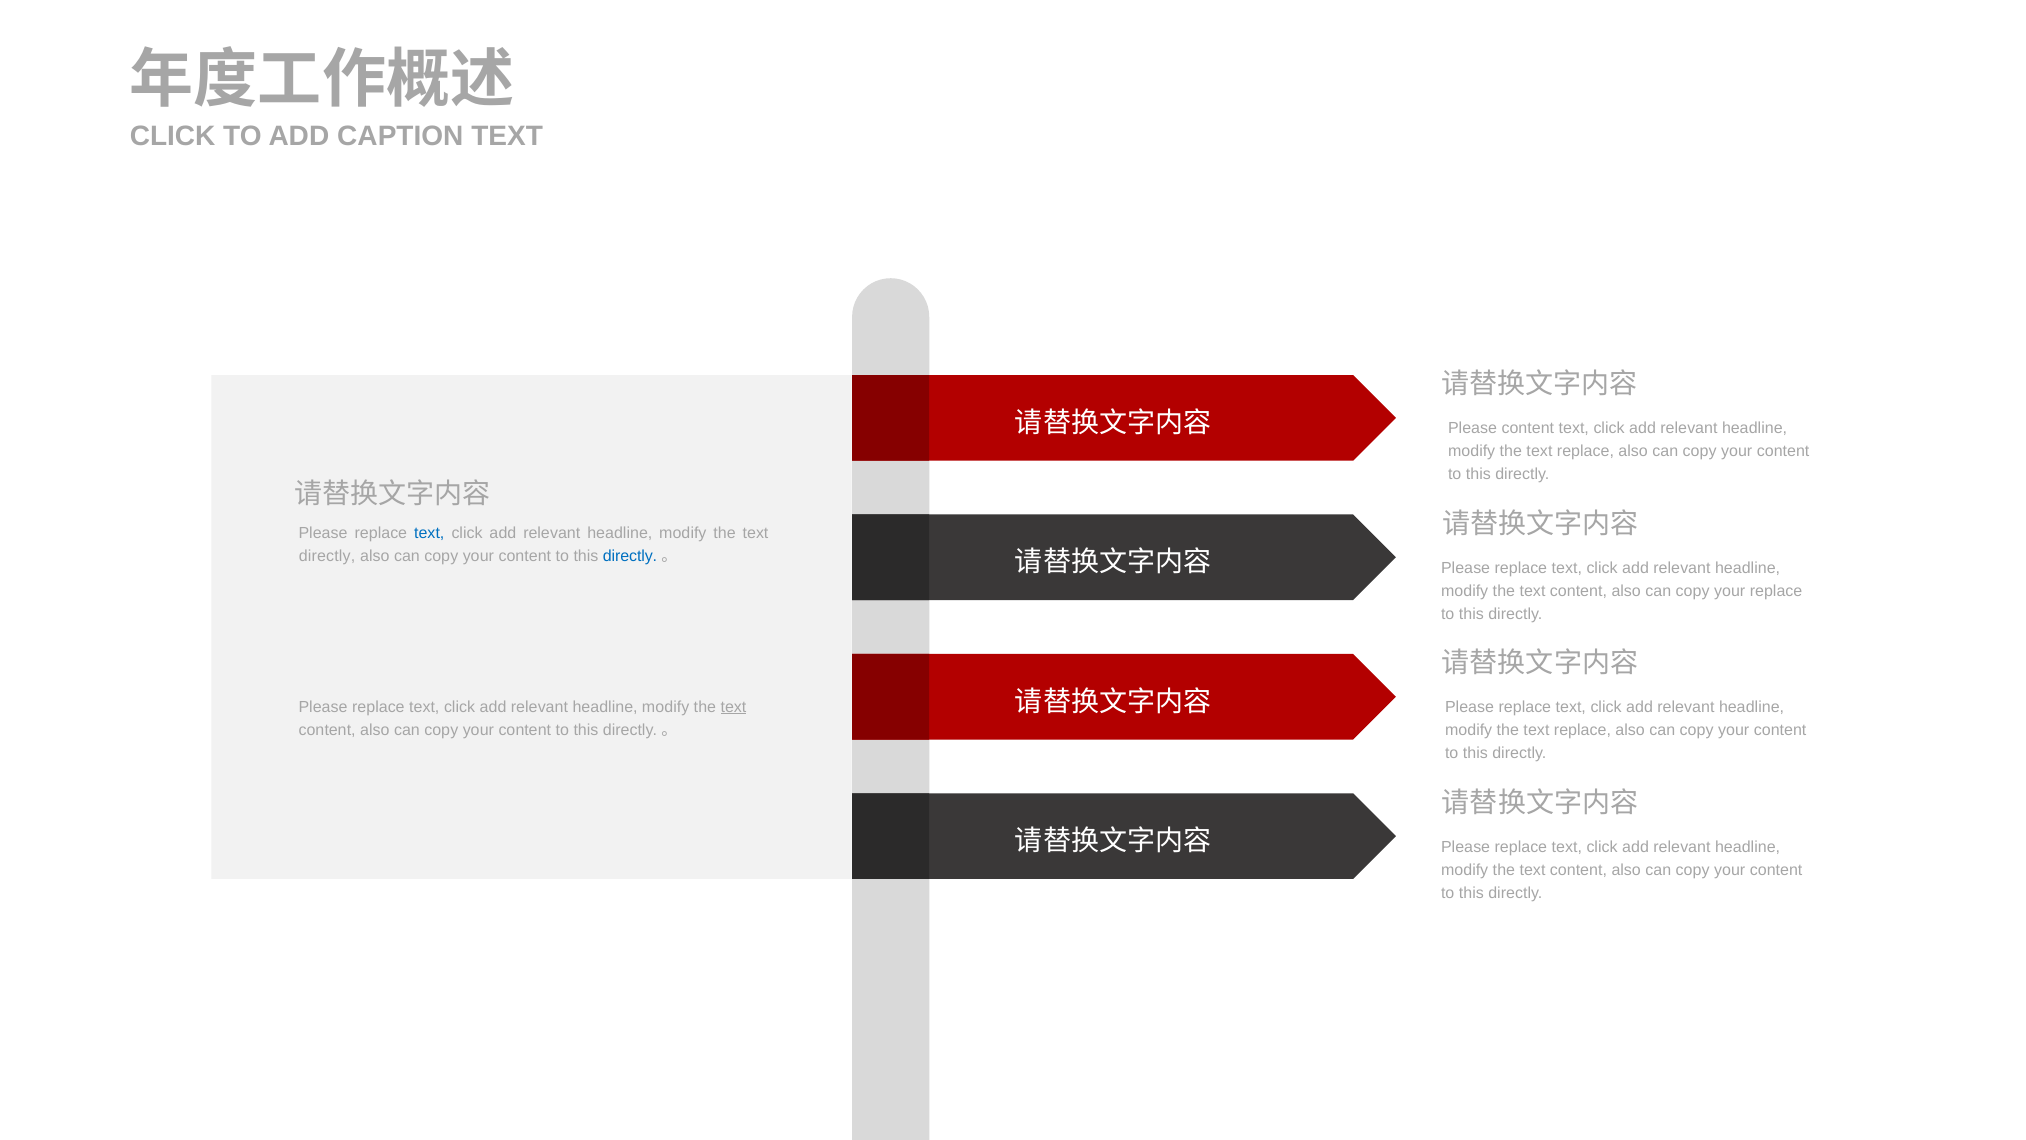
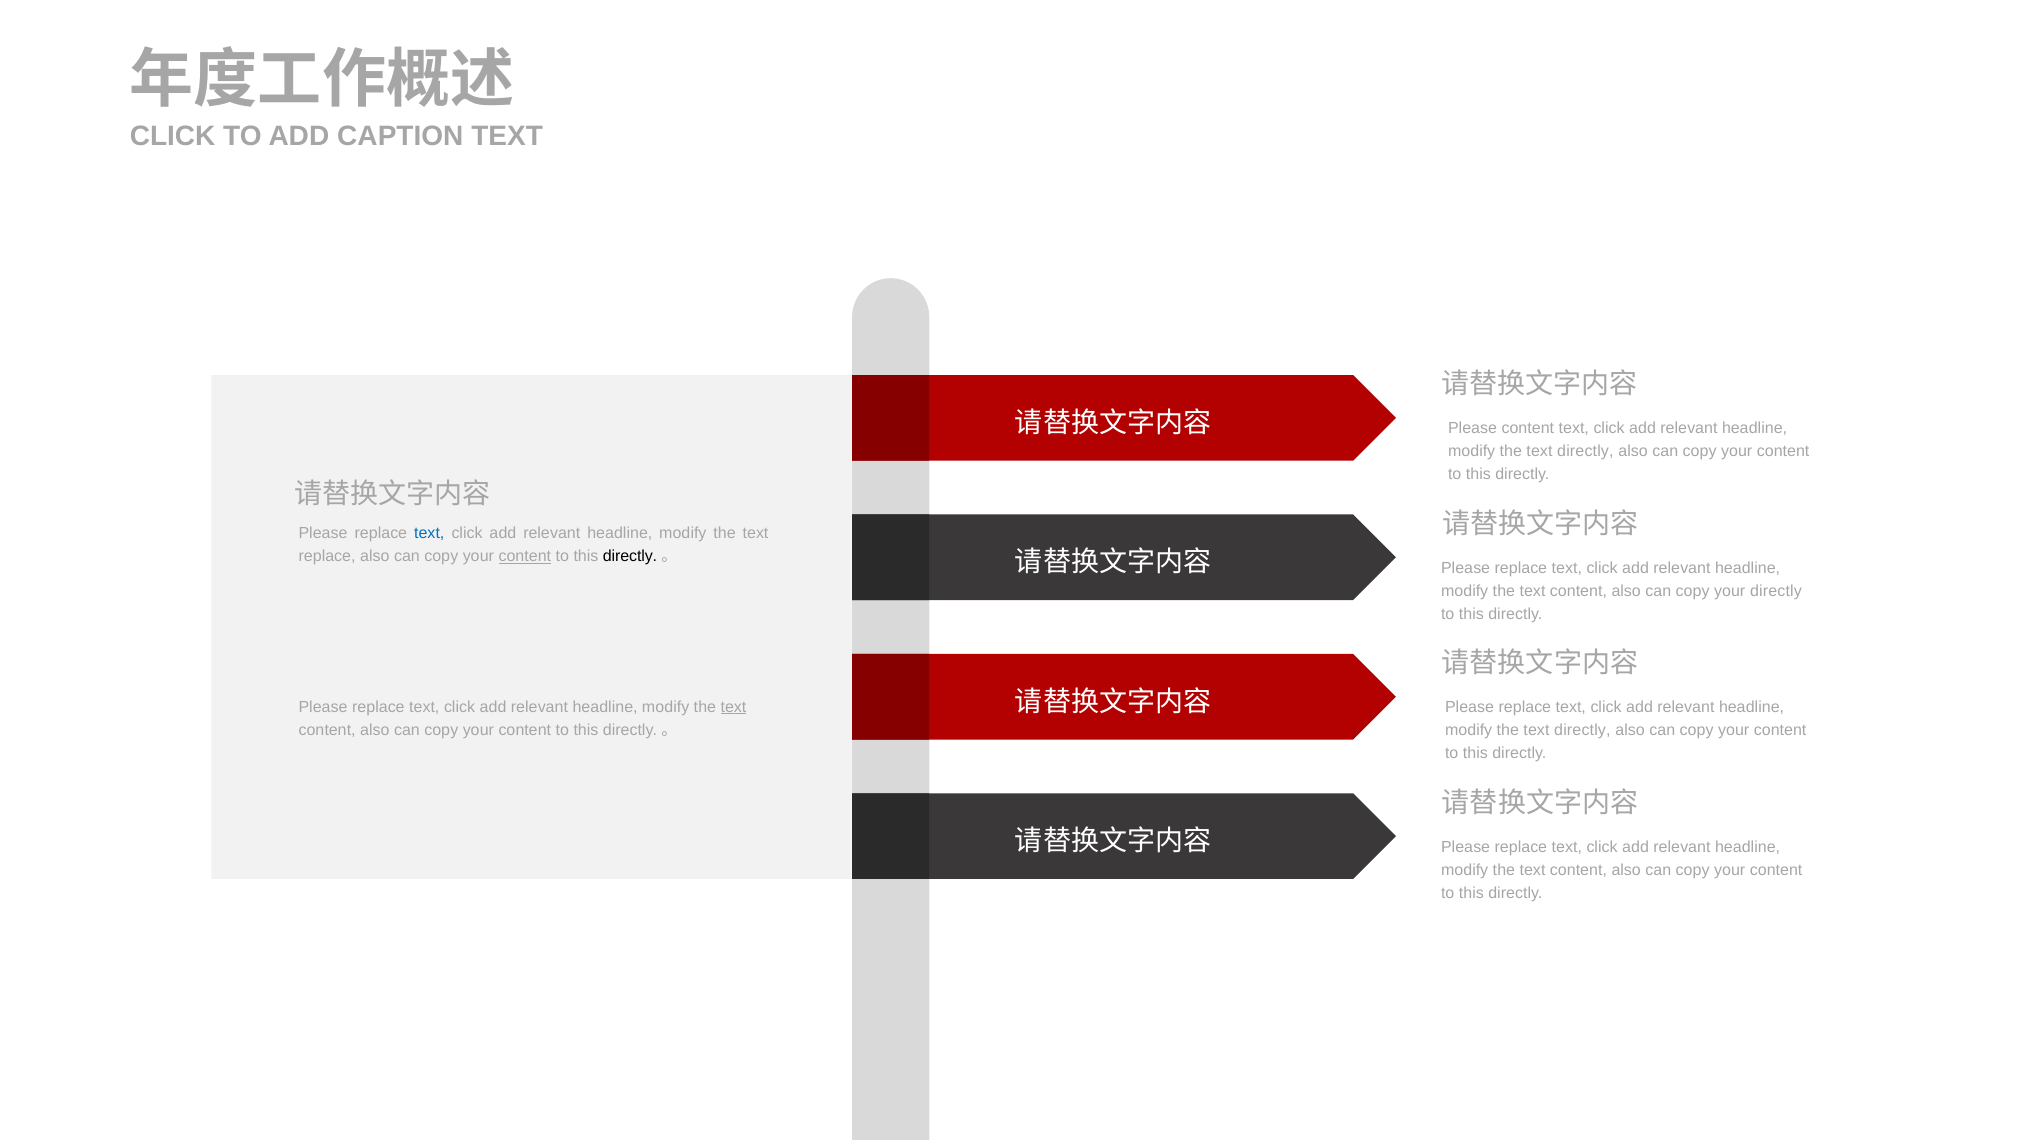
replace: replace -> directly (1585, 451)
directly: directly -> replace (327, 556)
content underline: none -> present (525, 556)
directly colour: blue -> black (630, 556)
your replace: replace -> directly (1776, 591)
replace: replace -> directly (1582, 730)
